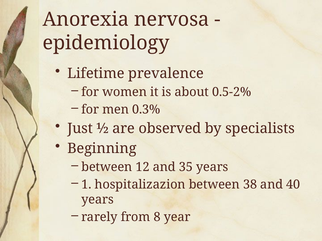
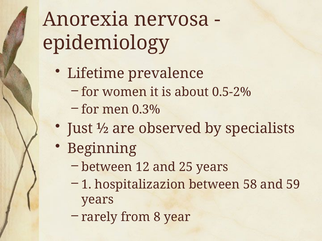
35: 35 -> 25 (186, 167)
38: 38 -> 58 (250, 185)
40: 40 -> 59 (293, 185)
